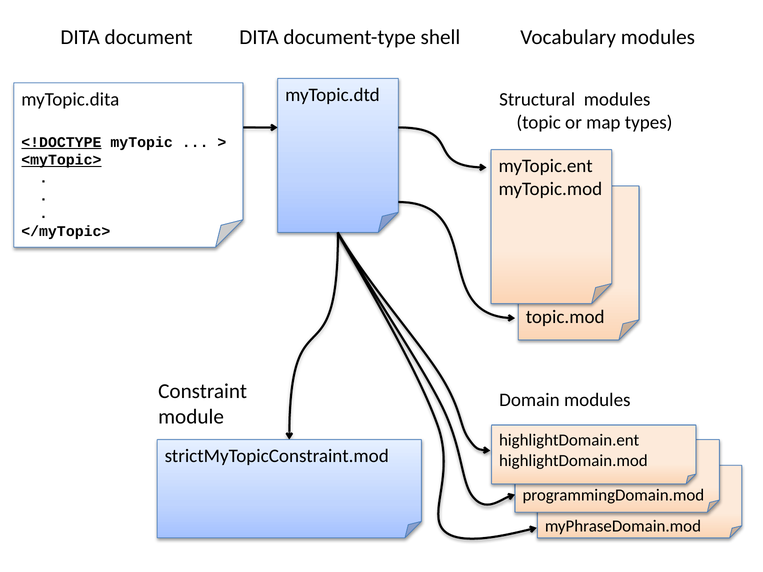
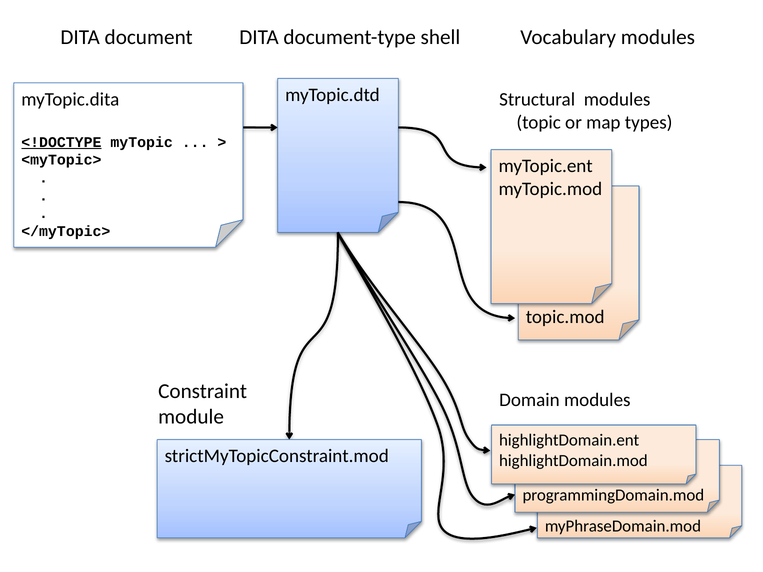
<myTopic> underline: present -> none (61, 160)
